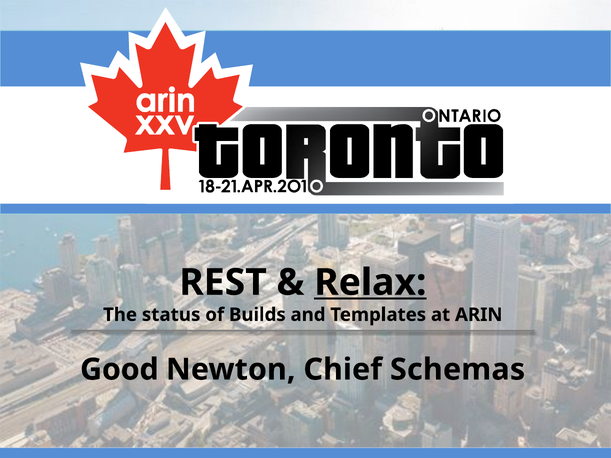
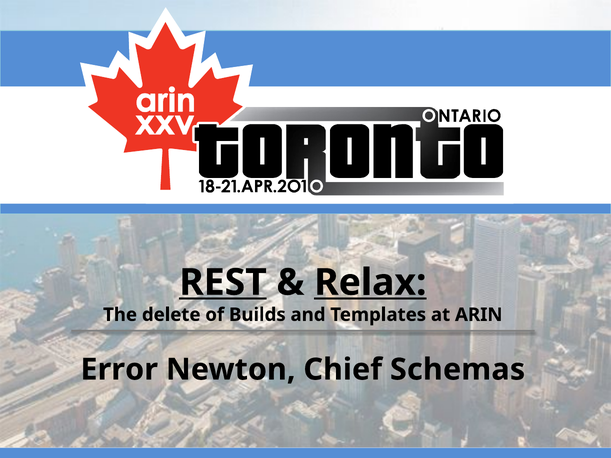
REST underline: none -> present (223, 283)
status: status -> delete (171, 315)
Good: Good -> Error (119, 370)
